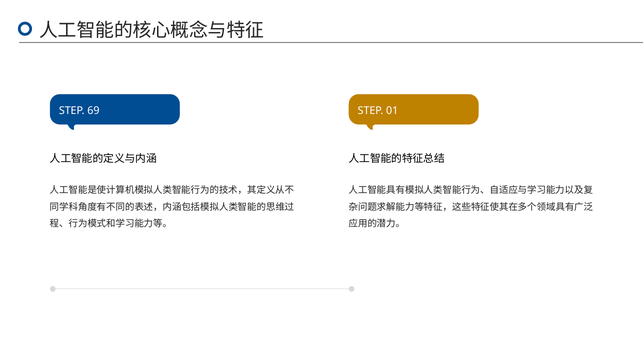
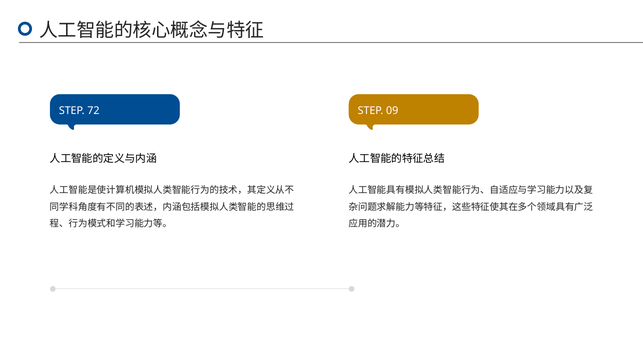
69: 69 -> 72 (93, 111)
01: 01 -> 09 (392, 111)
